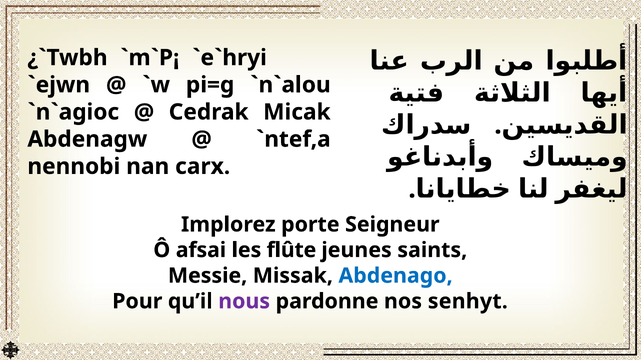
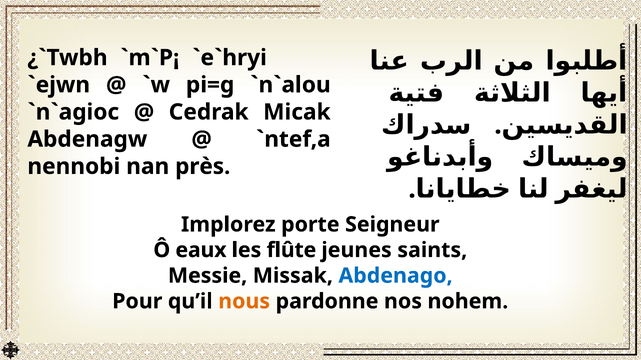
carx: carx -> près (203, 167)
afsai: afsai -> eaux (201, 250)
nous colour: purple -> orange (244, 302)
senhyt: senhyt -> nohem (468, 302)
